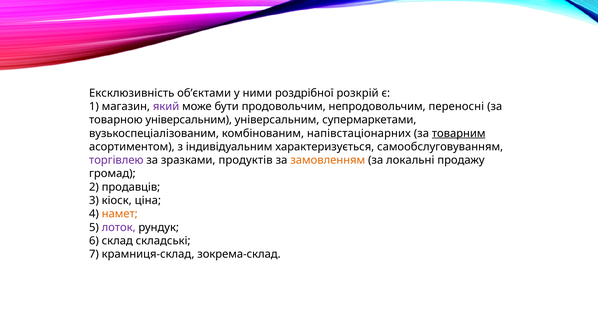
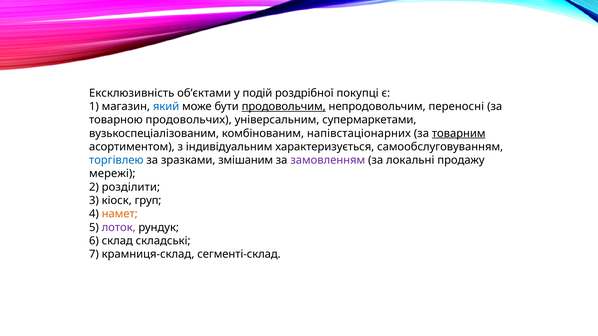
ними: ними -> подій (257, 93)
розкрій: розкрій -> покупці (358, 93)
який colour: purple -> blue (166, 107)
продовольчим underline: none -> present (284, 107)
товарною універсальним: універсальним -> продовольчих (189, 120)
торгівлею colour: purple -> blue (116, 160)
продуктів: продуктів -> змішаним (246, 160)
замовленням colour: orange -> purple (328, 160)
громад: громад -> мережі (112, 174)
продавців: продавців -> розділити (131, 187)
ціна: ціна -> груп (148, 201)
зокрема-склад: зокрема-склад -> сегменті-склад (239, 255)
